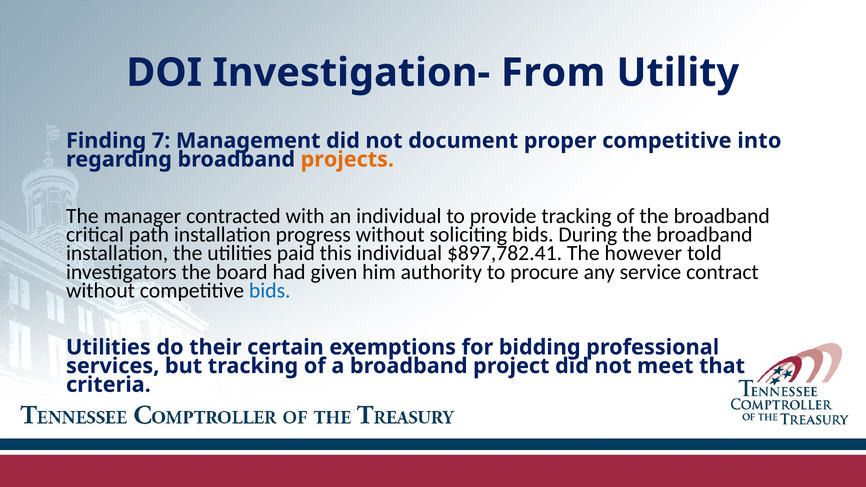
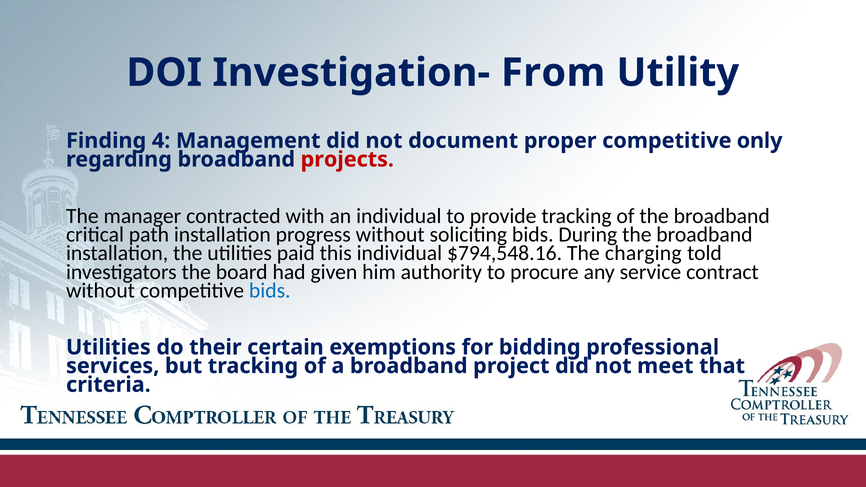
7: 7 -> 4 (161, 141)
into: into -> only (760, 141)
projects colour: orange -> red (347, 159)
$897,782.41: $897,782.41 -> $794,548.16 (505, 253)
however: however -> charging (643, 253)
